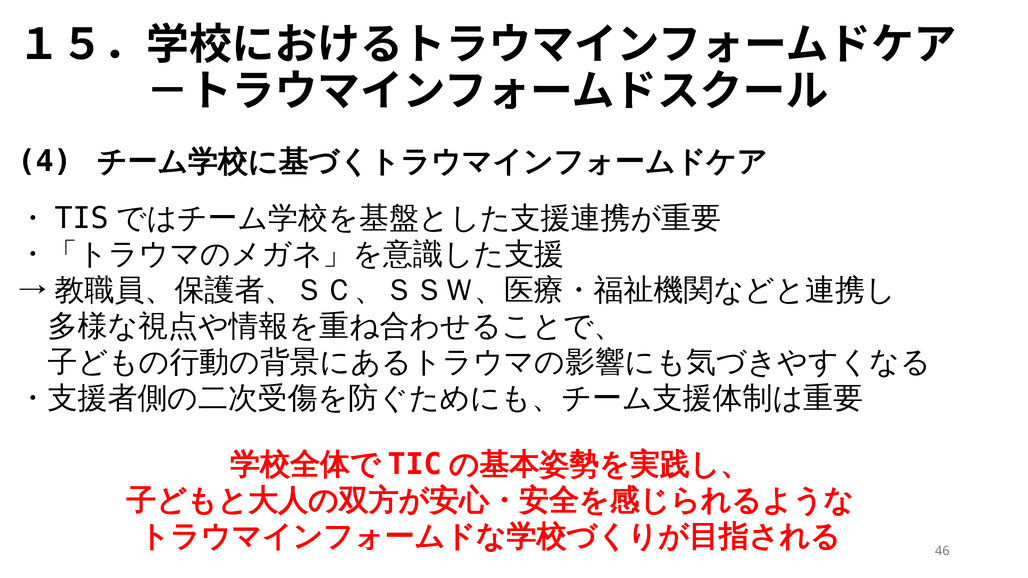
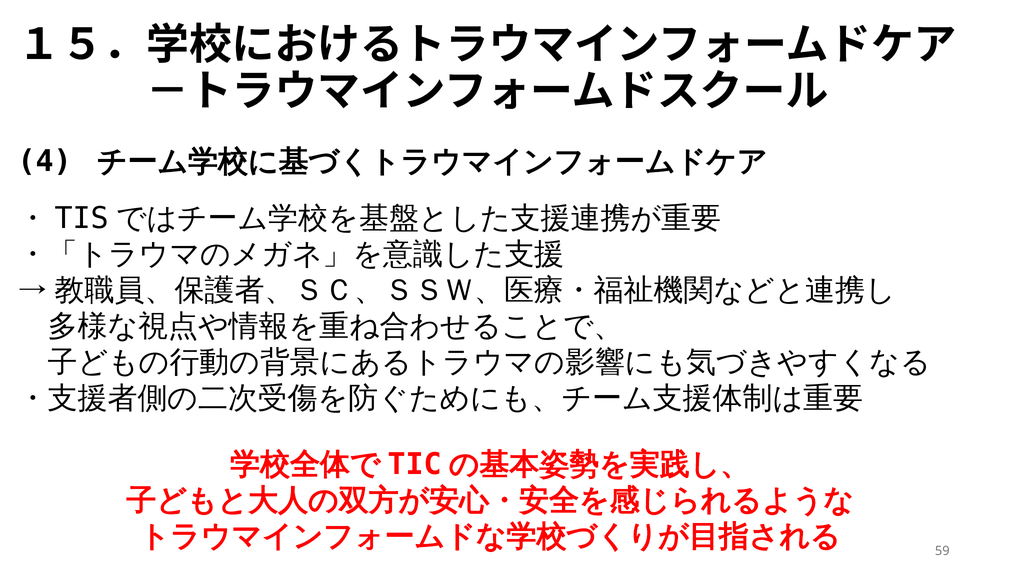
46: 46 -> 59 (942, 551)
